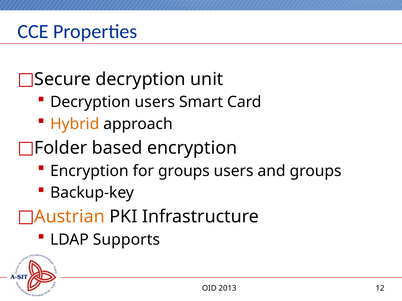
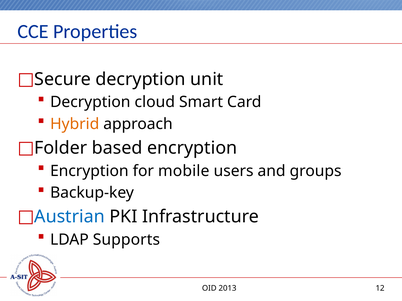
Decryption users: users -> cloud (155, 102)
for groups: groups -> mobile (184, 171)
Austrian colour: orange -> blue (70, 217)
